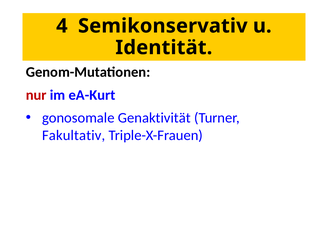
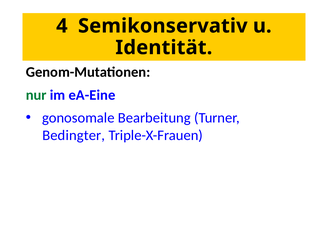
nur colour: red -> green (36, 95)
eA-Kurt: eA-Kurt -> eA-Eine (92, 95)
Genaktivität: Genaktivität -> Bearbeitung (154, 118)
Fakultativ: Fakultativ -> Bedingter (74, 135)
